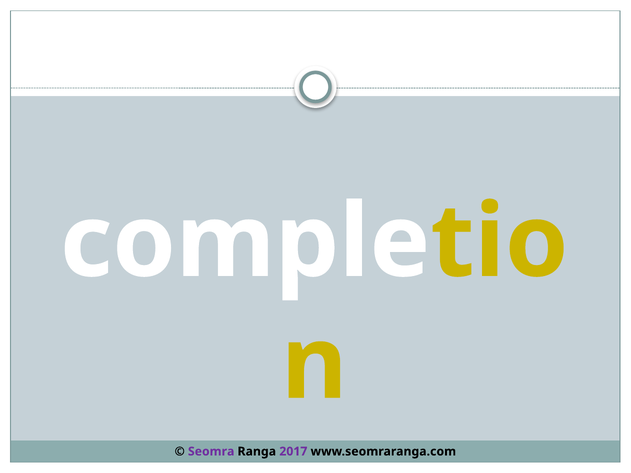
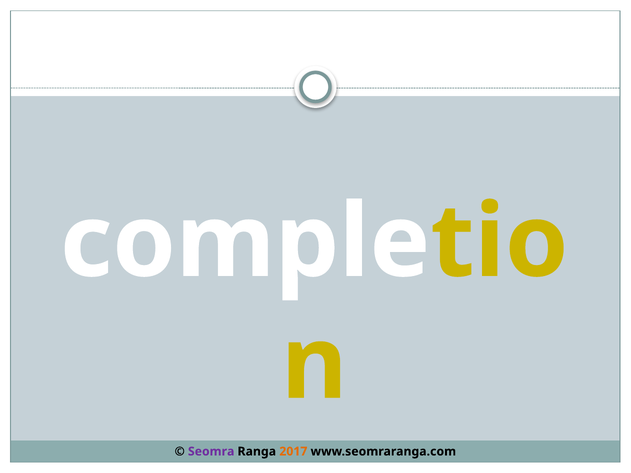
2017 colour: purple -> orange (293, 452)
